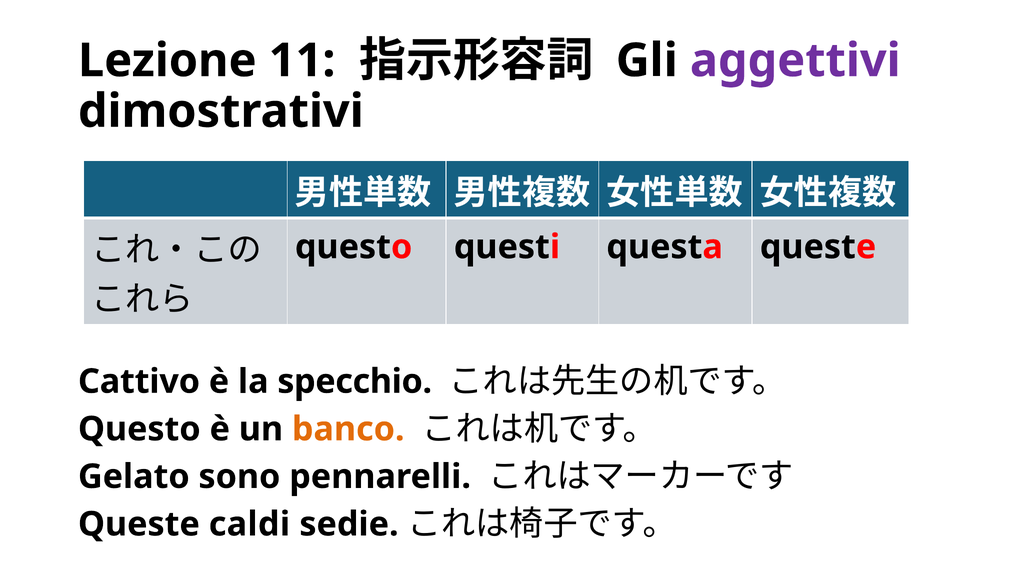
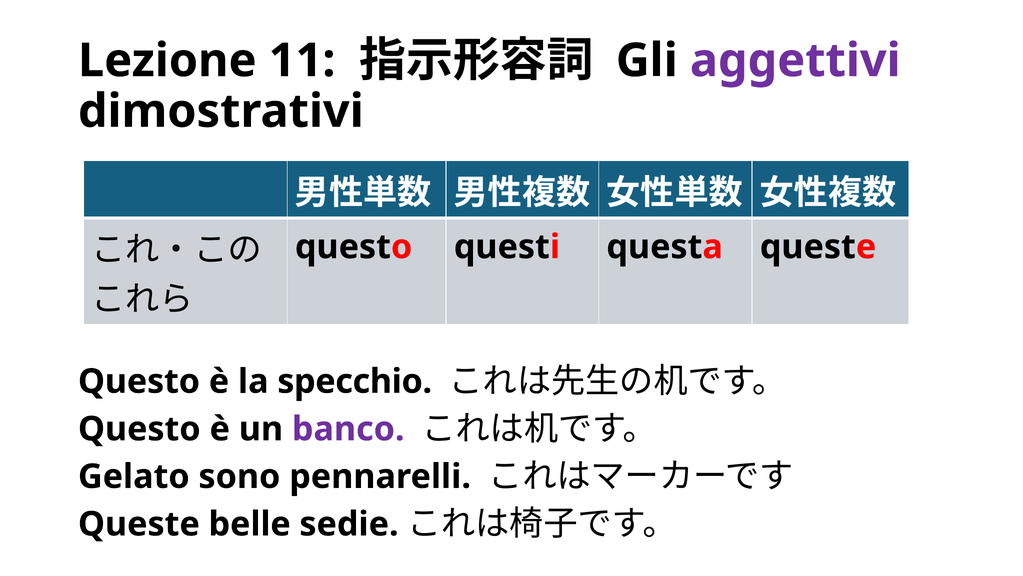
Cattivo: Cattivo -> Questo (139, 381)
banco colour: orange -> purple (348, 429)
caldi: caldi -> belle (250, 524)
